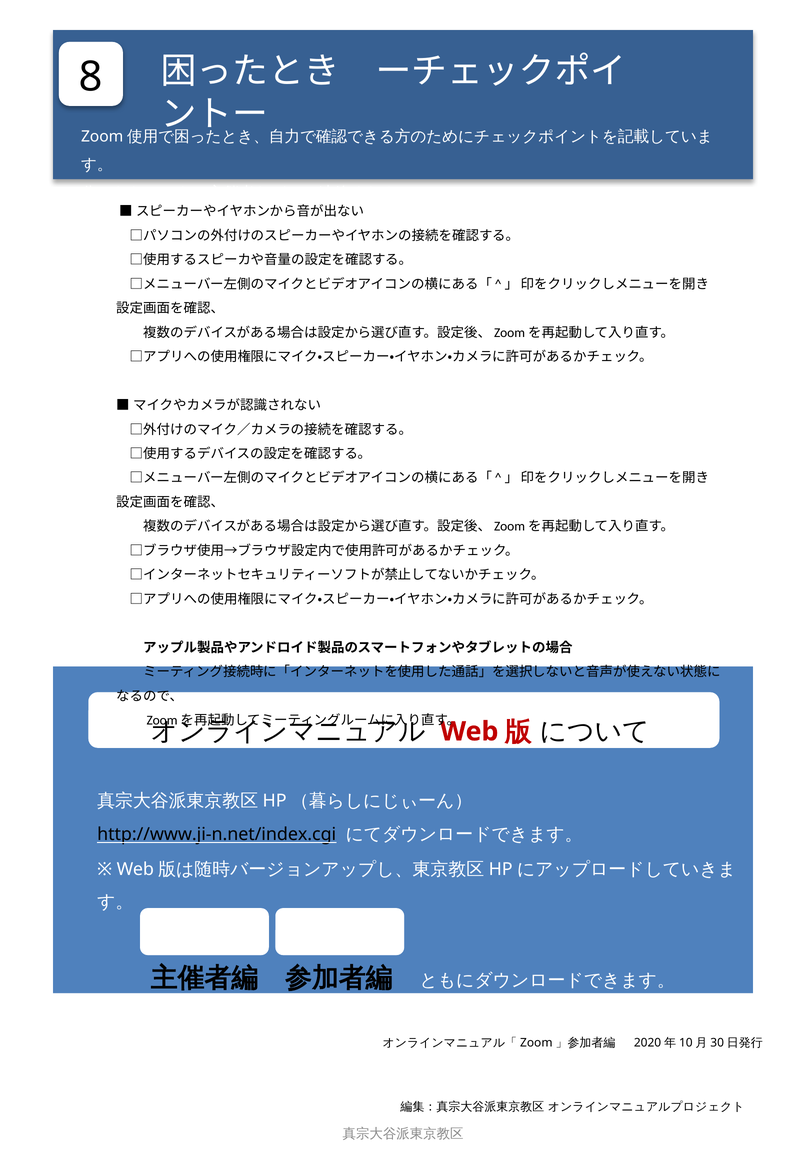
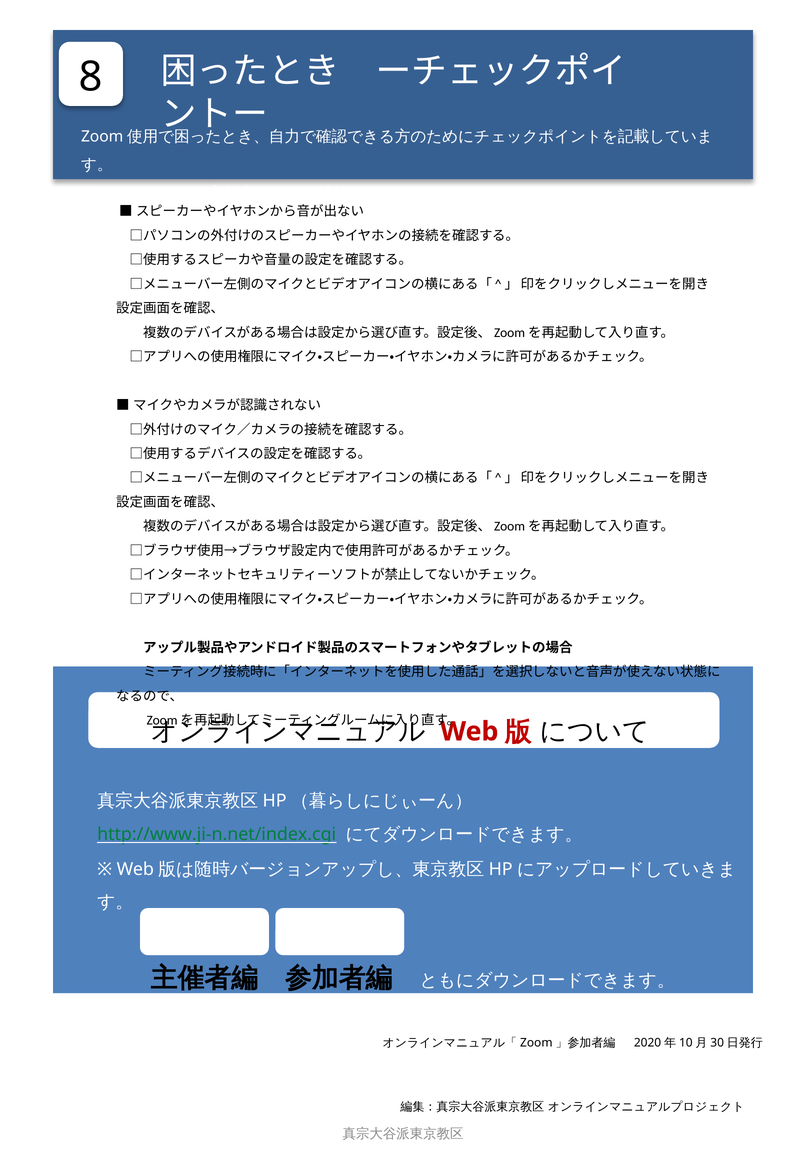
http://www.ji-n.net/index.cgi colour: black -> green (217, 835)
